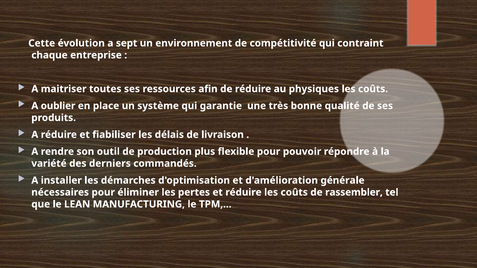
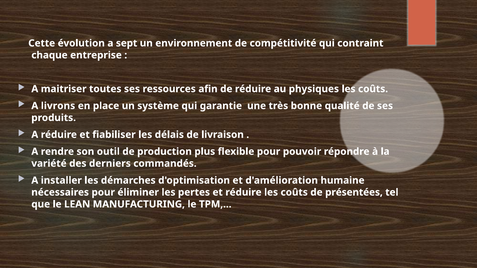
oublier: oublier -> livrons (58, 106)
générale: générale -> humaine (343, 181)
rassembler: rassembler -> présentées (354, 193)
